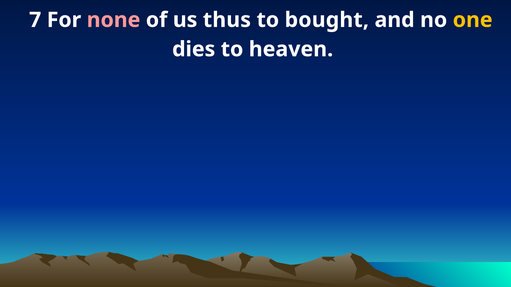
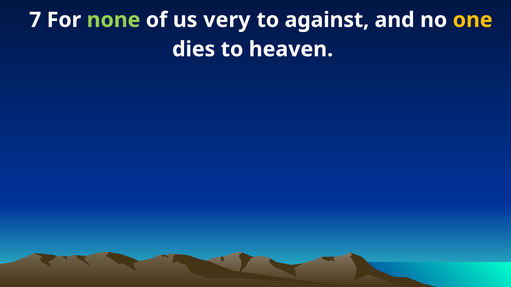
none colour: pink -> light green (114, 20)
thus: thus -> very (227, 20)
bought: bought -> against (327, 20)
